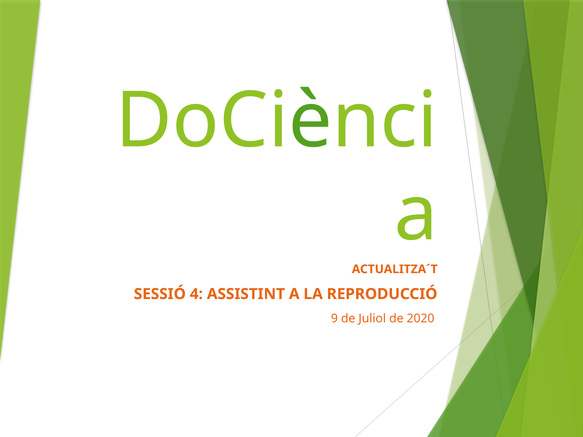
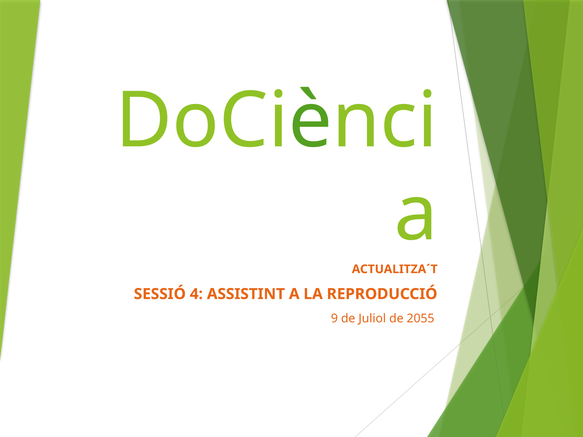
2020: 2020 -> 2055 (421, 319)
